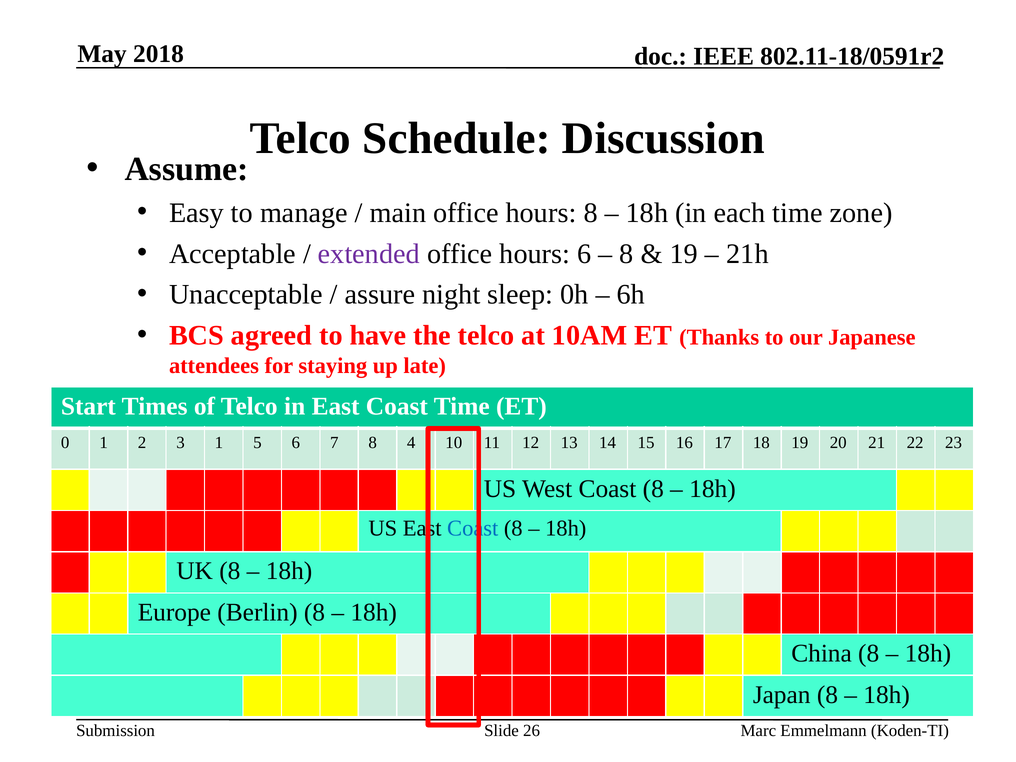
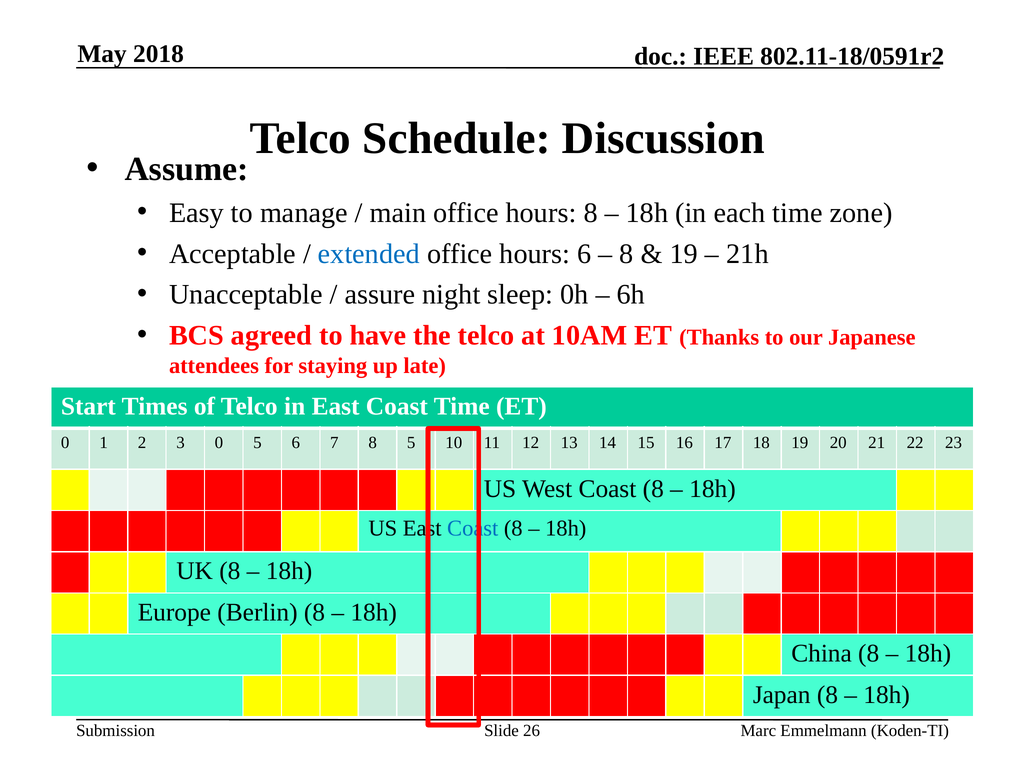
extended colour: purple -> blue (369, 254)
3 1: 1 -> 0 (219, 443)
8 4: 4 -> 5 (411, 443)
